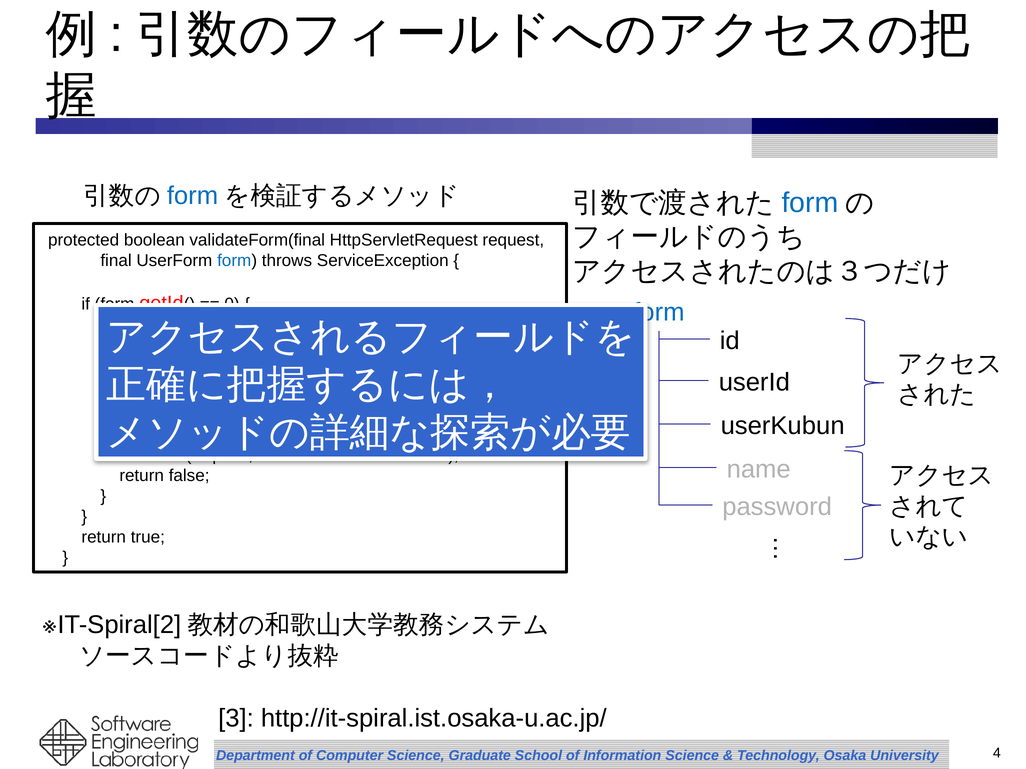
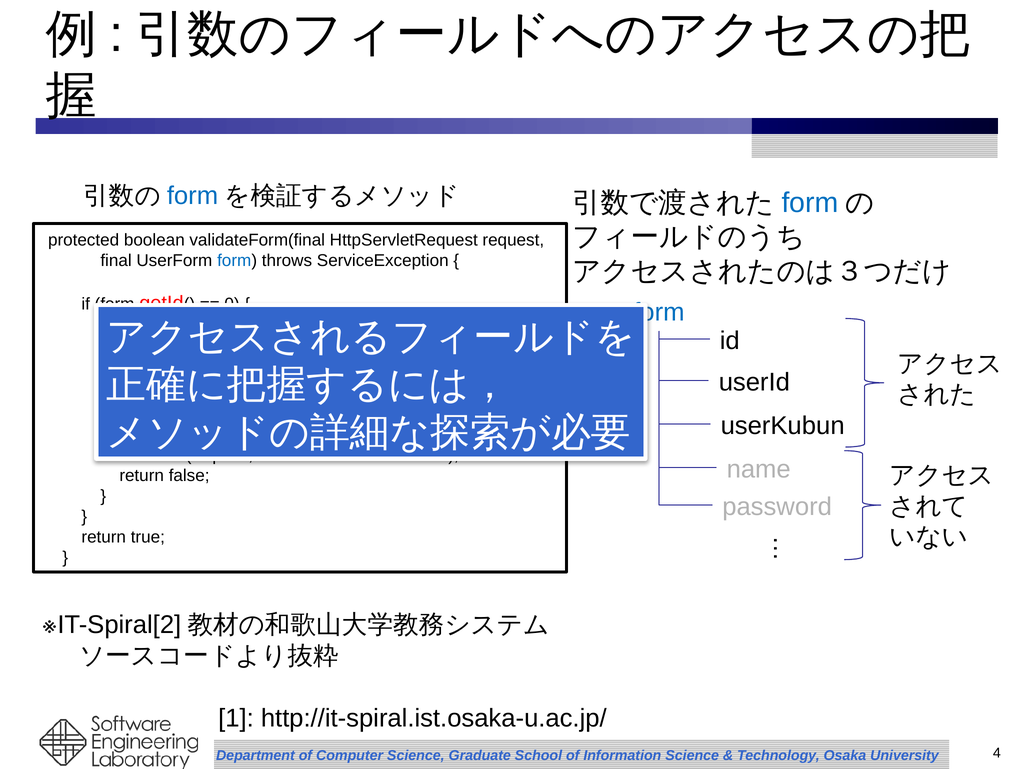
3: 3 -> 1 (236, 719)
